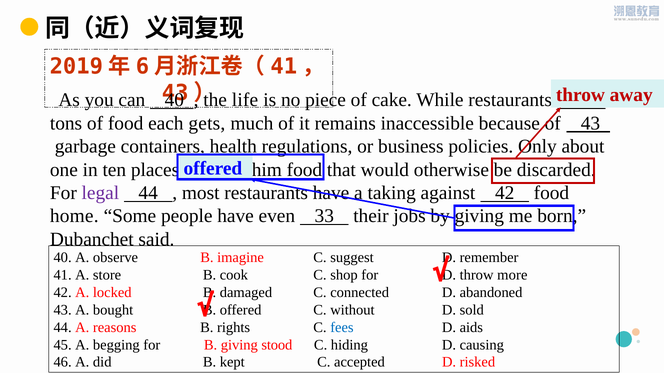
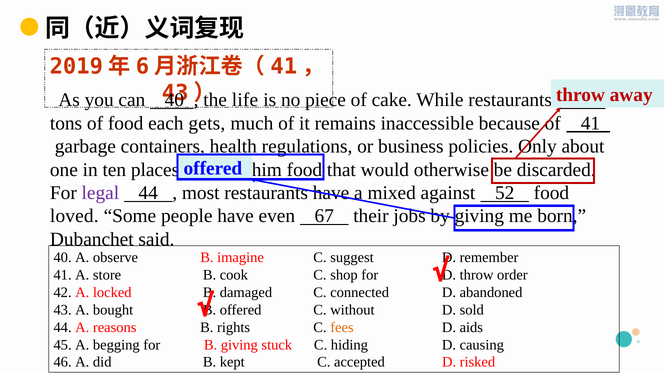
of 43: 43 -> 41 (590, 123)
taking: taking -> mixed (392, 193)
against 42: 42 -> 52 (505, 193)
home: home -> loved (74, 216)
33: 33 -> 67 (324, 216)
more: more -> order (512, 275)
fees colour: blue -> orange (342, 328)
stood: stood -> stuck (277, 345)
